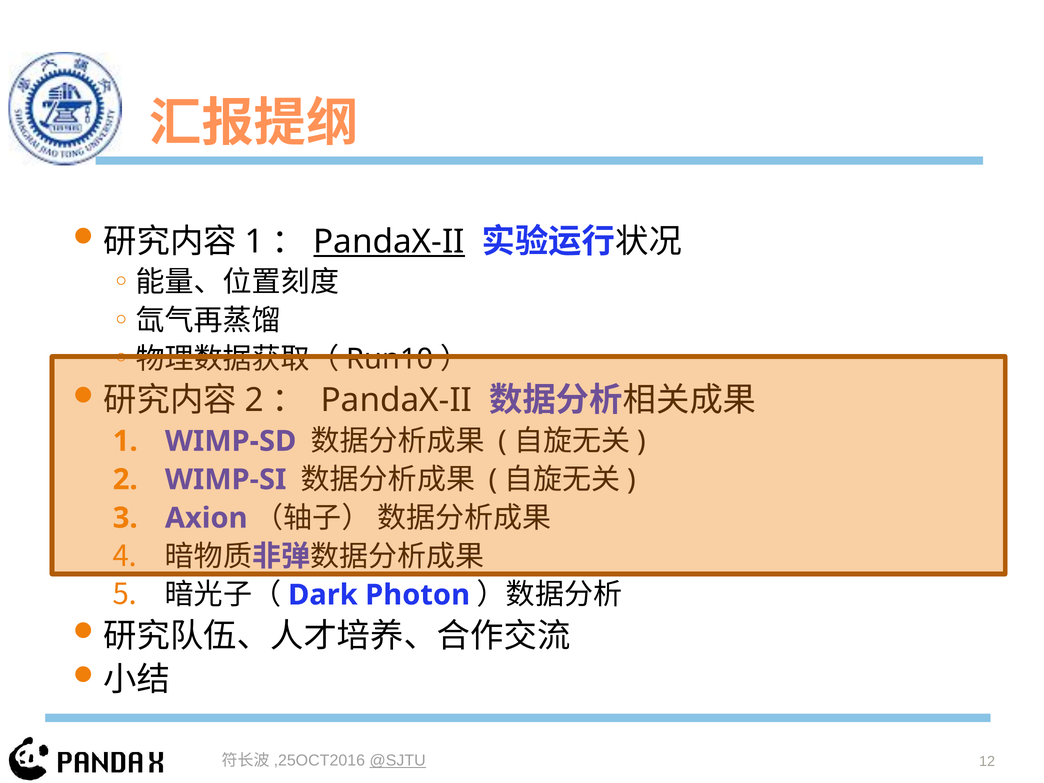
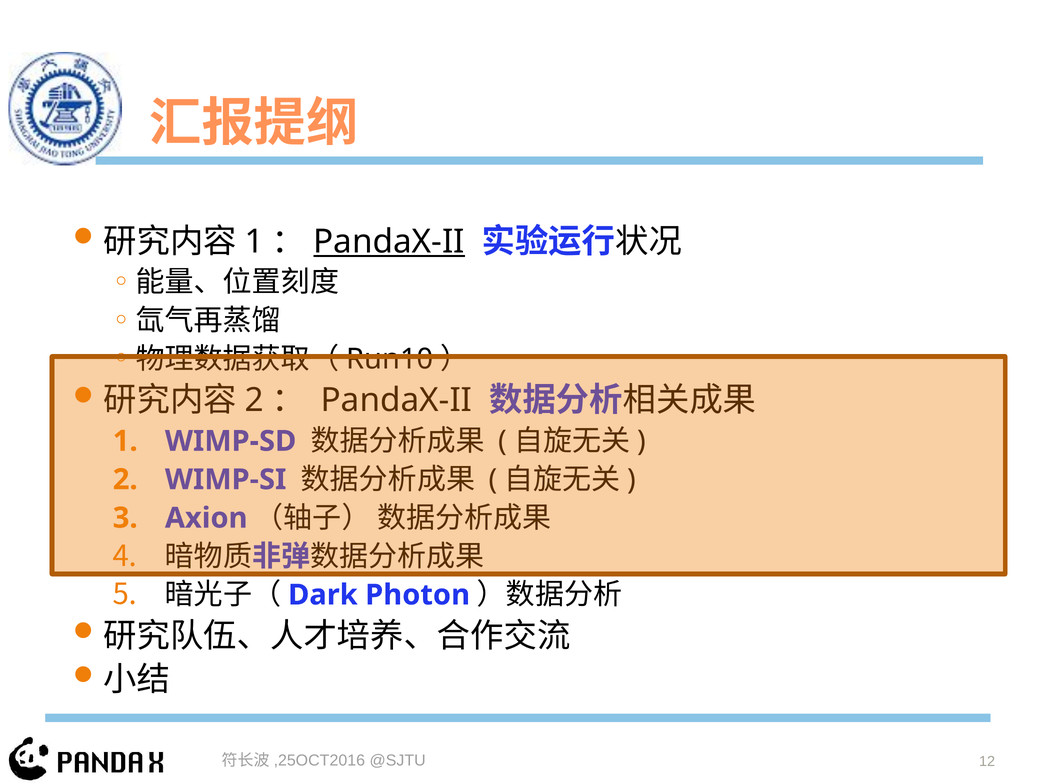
@SJTU underline: present -> none (398, 761)
